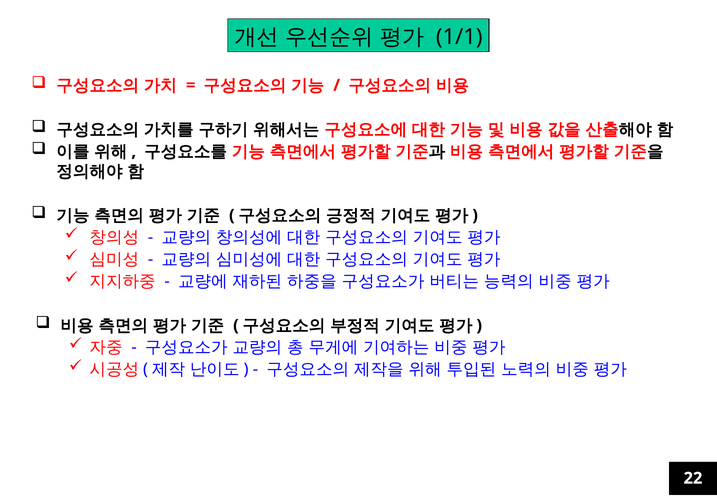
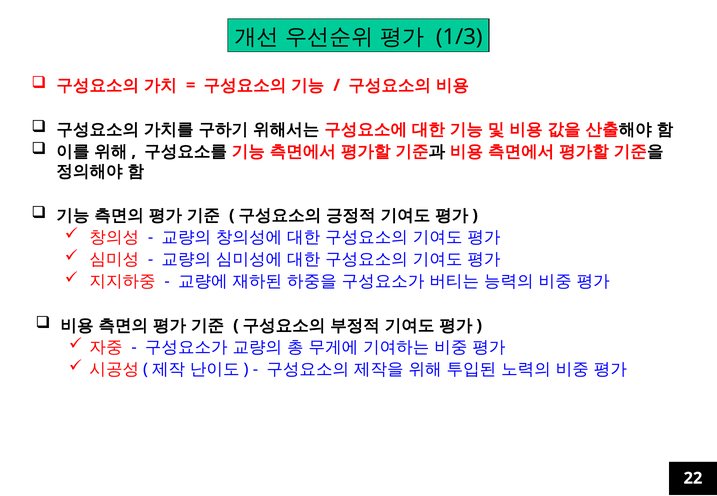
1/1: 1/1 -> 1/3 (459, 37)
